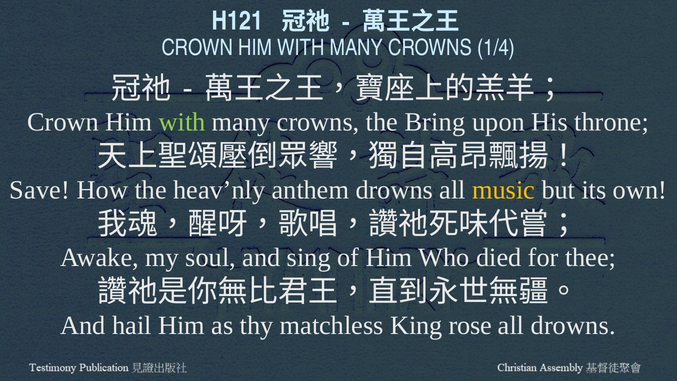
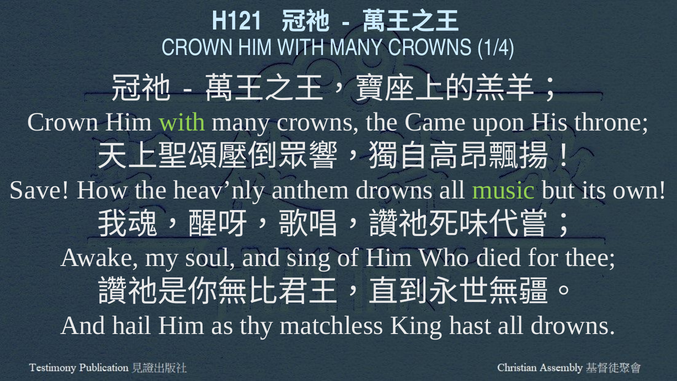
Bring: Bring -> Came (435, 122)
music colour: yellow -> light green (504, 190)
rose: rose -> hast (470, 325)
